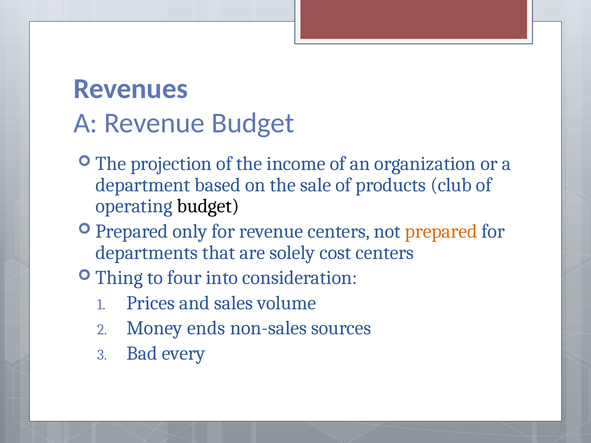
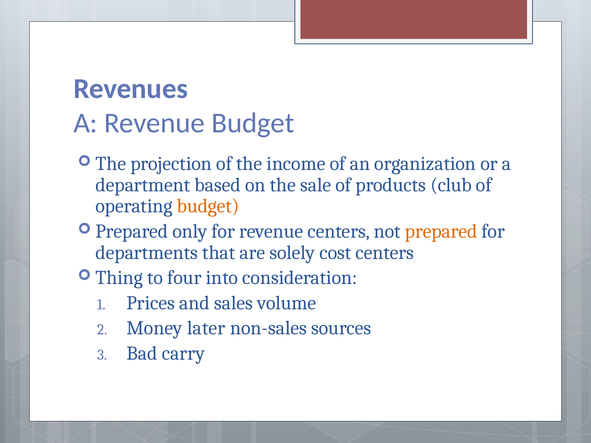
budget colour: black -> orange (208, 206)
ends: ends -> later (206, 328)
every: every -> carry (183, 353)
